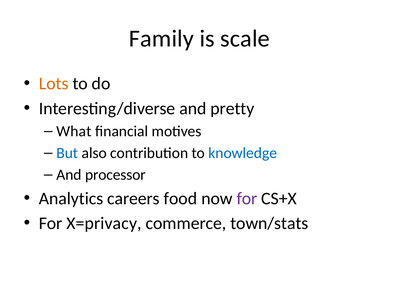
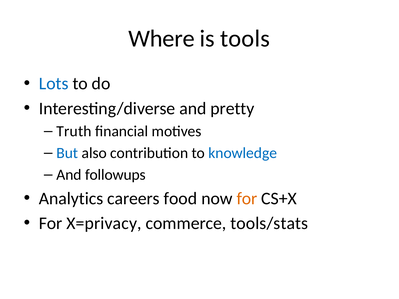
Family: Family -> Where (162, 39)
scale: scale -> tools (245, 39)
Lots colour: orange -> blue (54, 84)
What: What -> Truth (74, 131)
processor: processor -> followups (115, 175)
for colour: purple -> orange (247, 199)
town/stats: town/stats -> tools/stats (269, 223)
